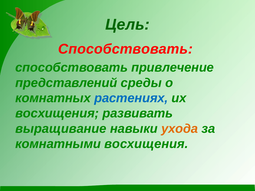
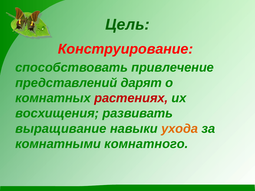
Способствовать: Способствовать -> Конструирование (126, 49)
среды: среды -> дарят (141, 83)
растениях colour: blue -> red (131, 98)
комнатными восхищения: восхищения -> комнатного (146, 144)
